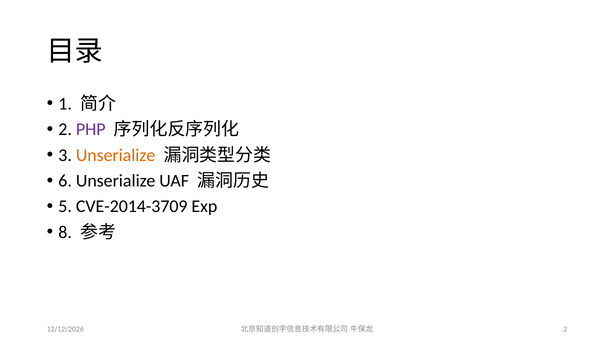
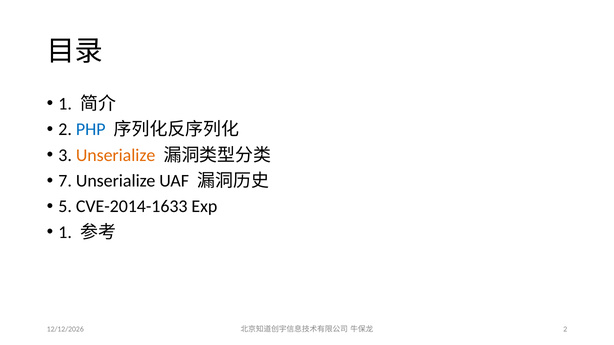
PHP colour: purple -> blue (91, 130)
6: 6 -> 7 (65, 181)
CVE-2014-3709: CVE-2014-3709 -> CVE-2014-1633 (132, 207)
8: 8 -> 1 (65, 233)
